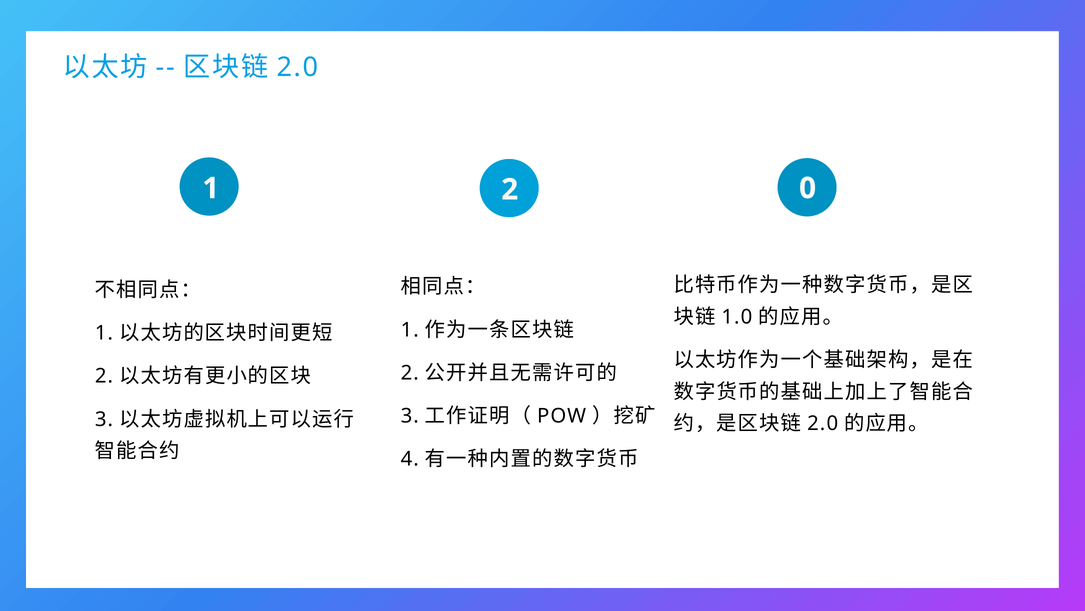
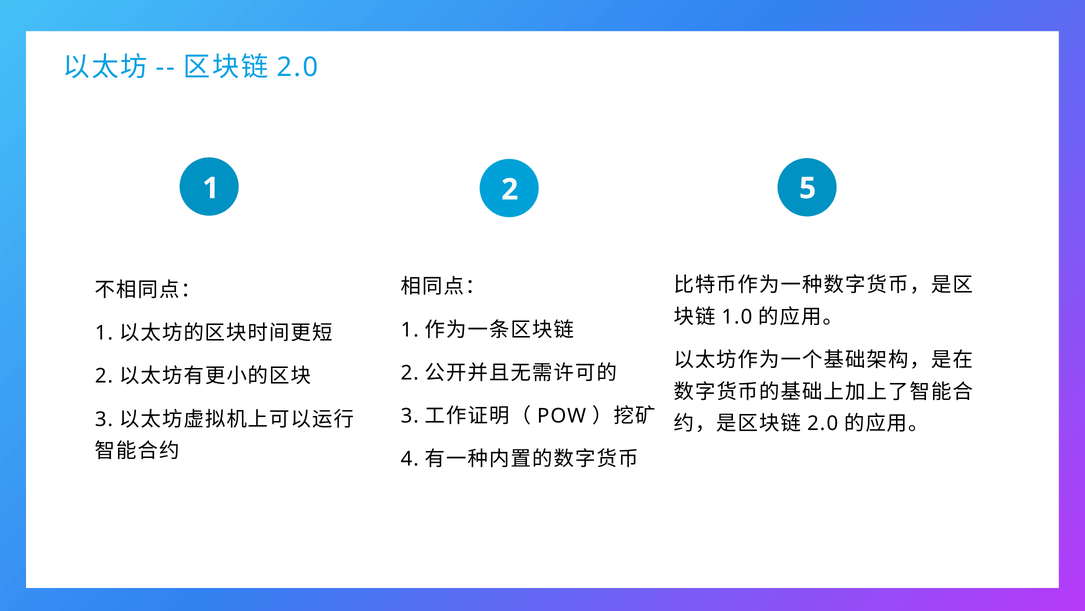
0: 0 -> 5 (808, 188)
